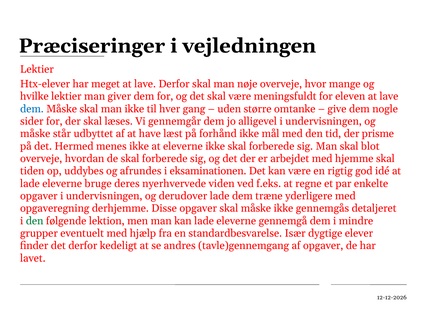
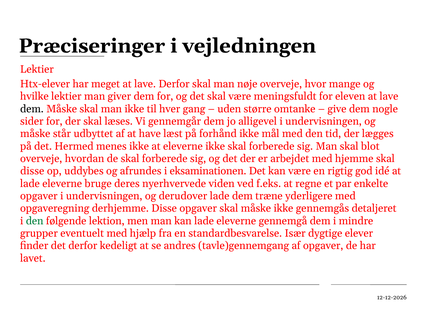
dem colour: blue -> black (32, 109)
prisme: prisme -> lægges (378, 134)
tiden: tiden -> disse (32, 171)
